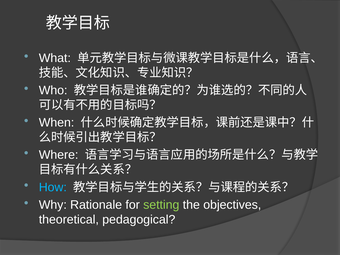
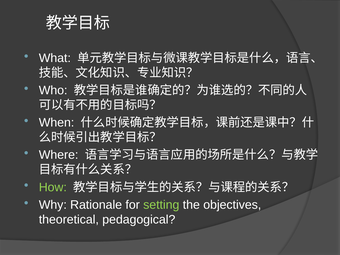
How colour: light blue -> light green (53, 187)
